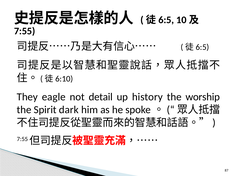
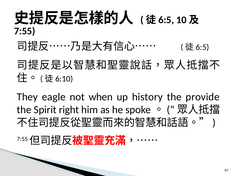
detail: detail -> when (101, 97)
worship: worship -> provide (203, 97)
dark: dark -> right (69, 109)
